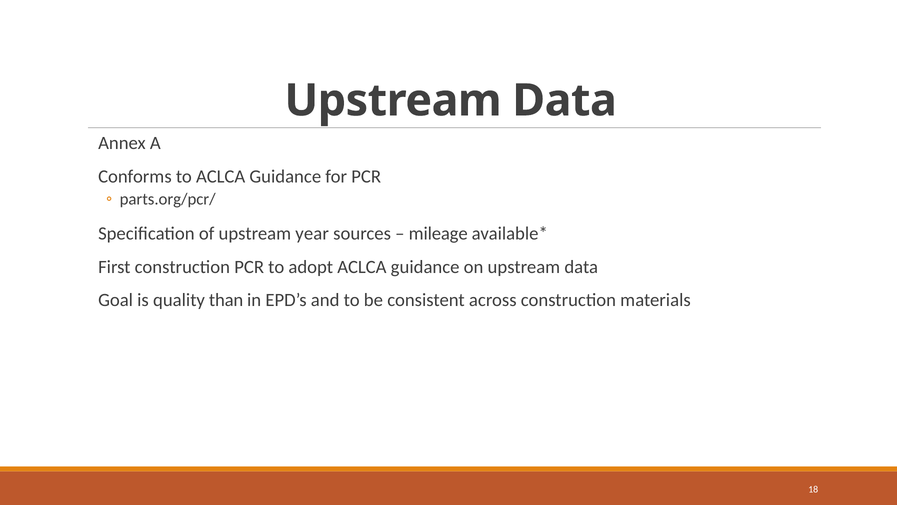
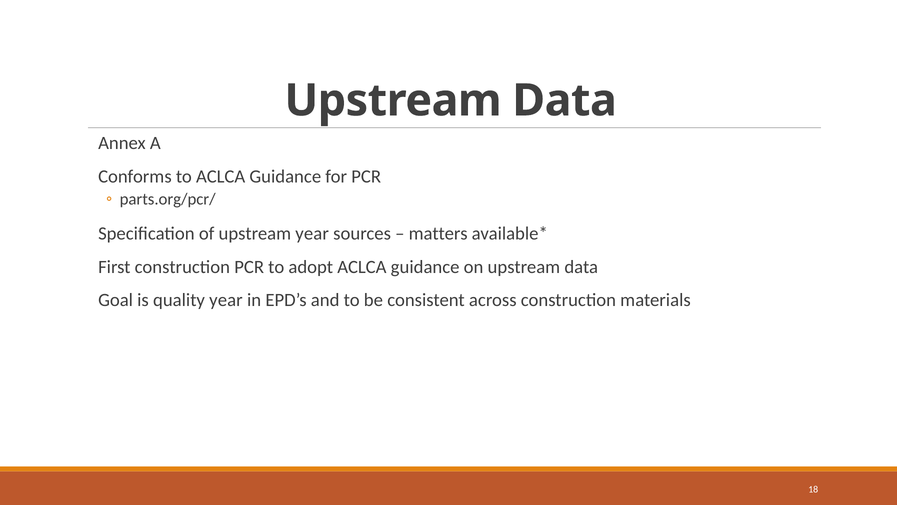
mileage: mileage -> matters (438, 233)
quality than: than -> year (226, 300)
